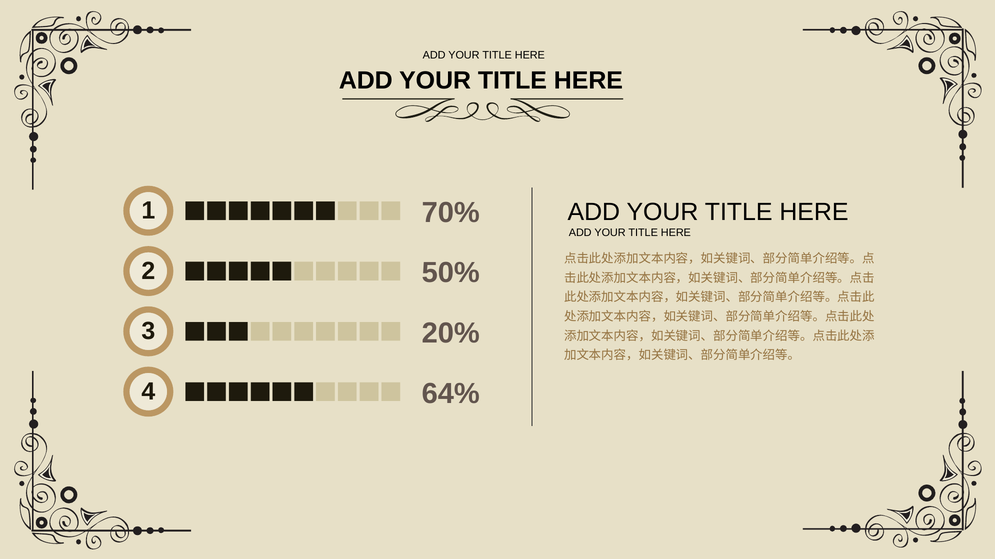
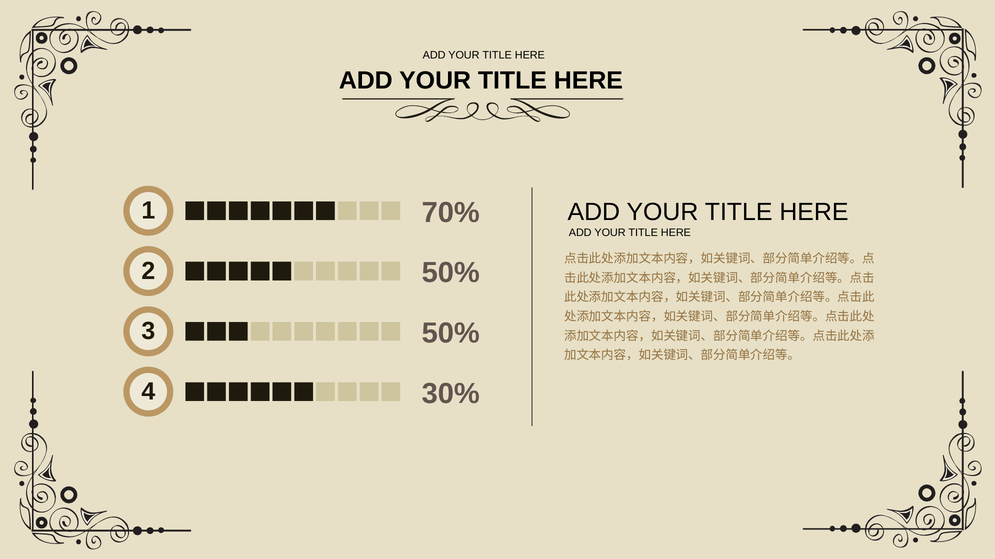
3 20%: 20% -> 50% (451, 334)
64%: 64% -> 30% (451, 394)
